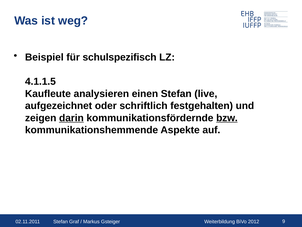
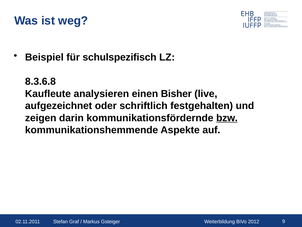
4.1.1.5: 4.1.1.5 -> 8.3.6.8 (40, 81)
einen Stefan: Stefan -> Bisher (176, 94)
darin underline: present -> none (71, 118)
